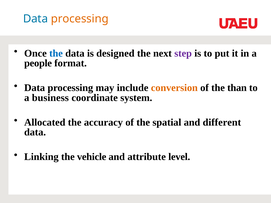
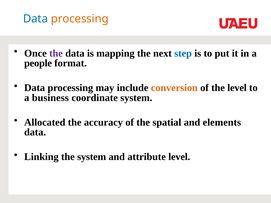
the colour: blue -> purple (56, 53)
designed: designed -> mapping (115, 53)
step colour: purple -> blue (183, 53)
the than: than -> level (237, 88)
different: different -> elements (222, 122)
the vehicle: vehicle -> system (92, 157)
